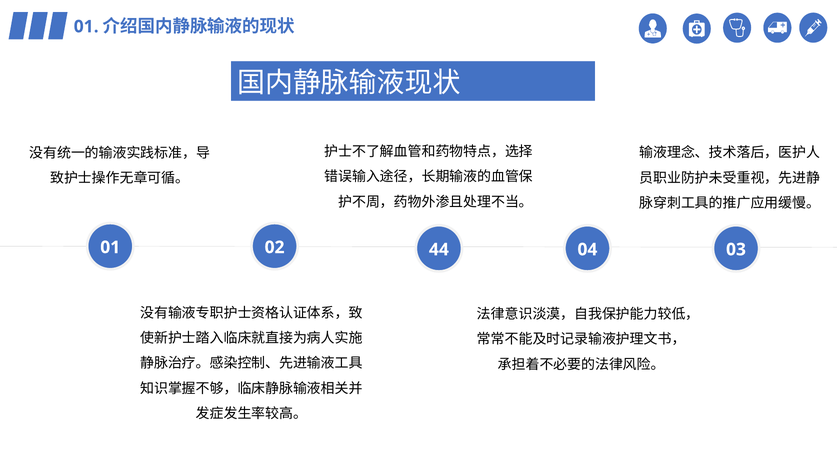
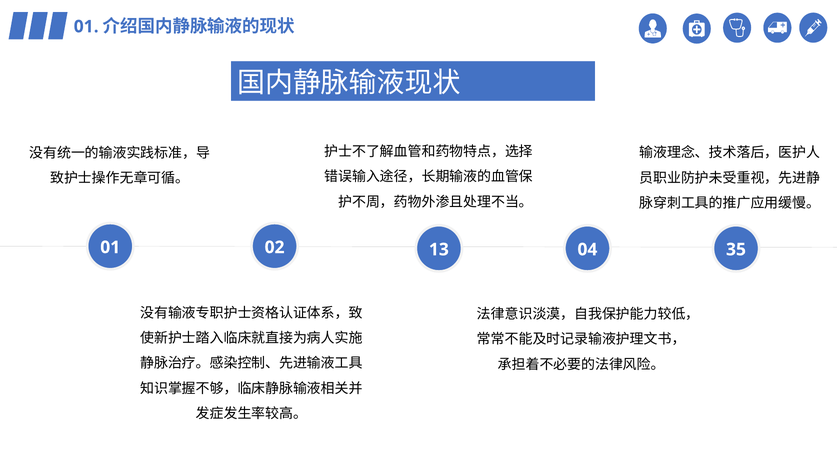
44: 44 -> 13 (439, 249)
03: 03 -> 35 (736, 249)
